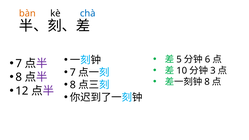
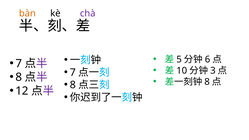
chà colour: blue -> purple (88, 13)
